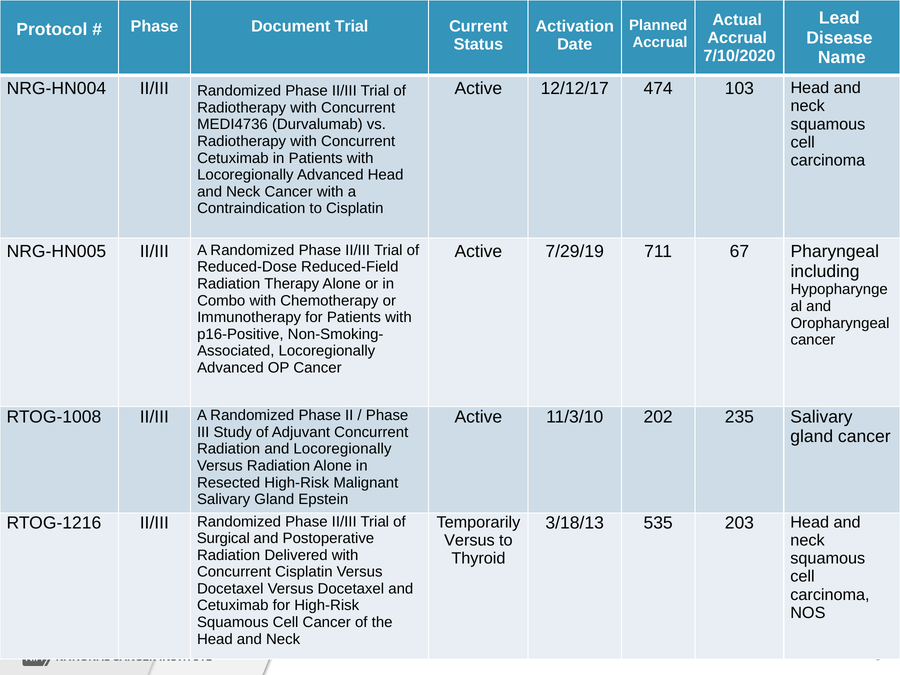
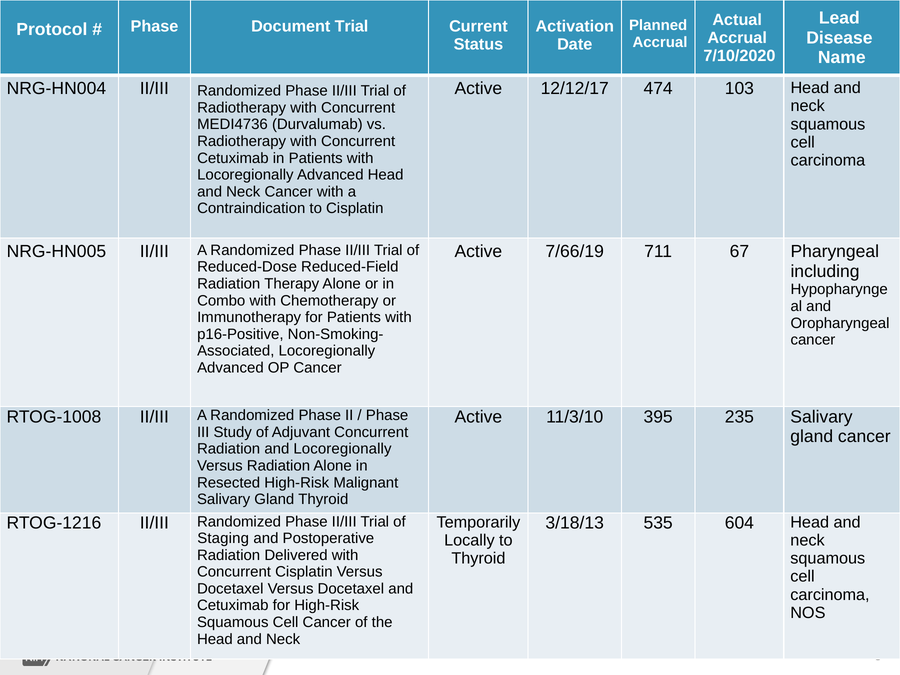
7/29/19: 7/29/19 -> 7/66/19 (575, 252)
202: 202 -> 395 (658, 417)
Gland Epstein: Epstein -> Thyroid (323, 499)
203: 203 -> 604 (739, 523)
Surgical: Surgical -> Staging (223, 538)
Versus: Versus -> Locally (469, 540)
